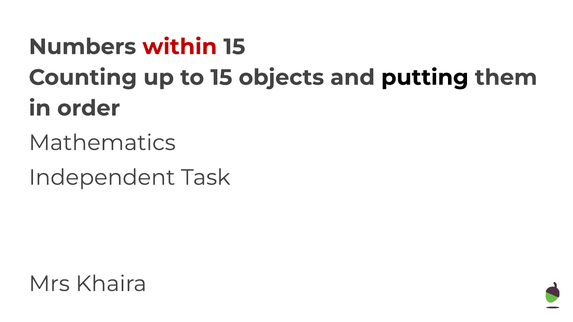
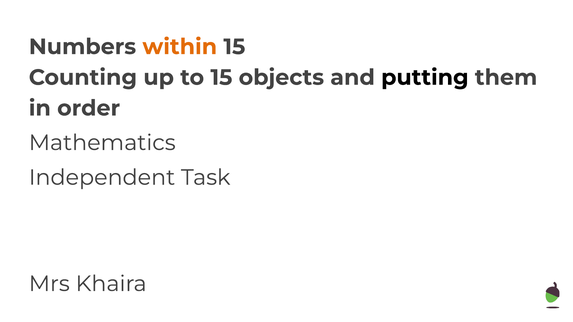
within colour: red -> orange (180, 47)
